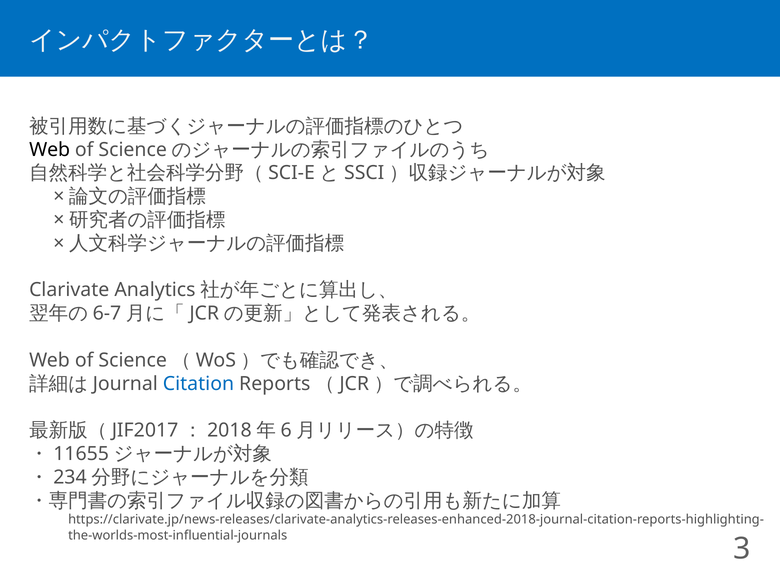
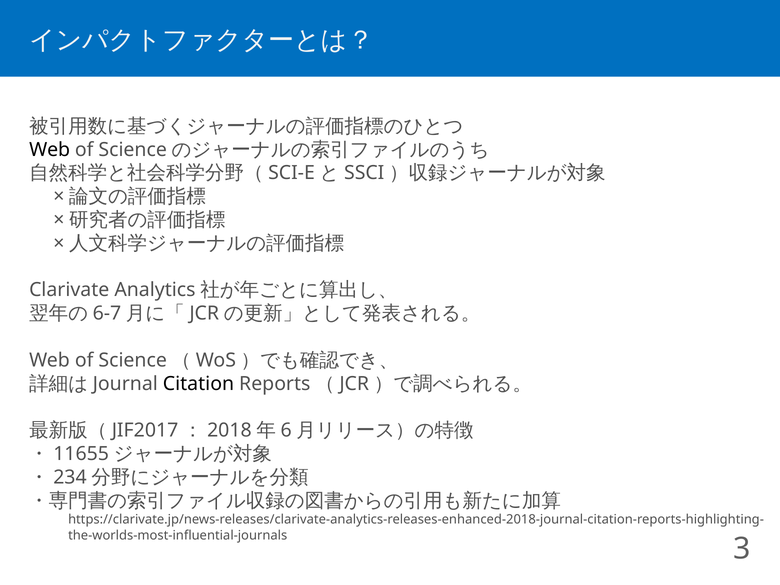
Citation colour: blue -> black (198, 384)
